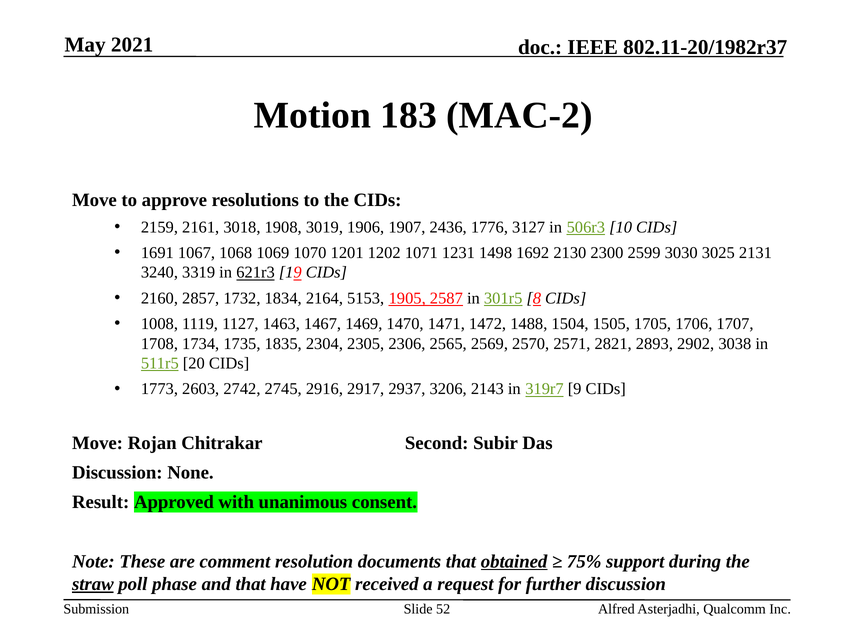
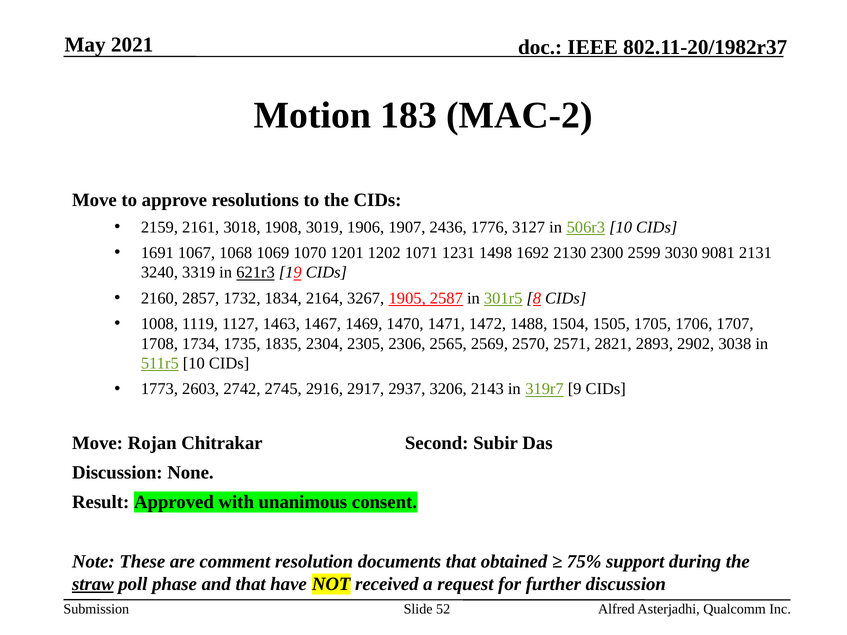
3025: 3025 -> 9081 (718, 253)
5153: 5153 -> 3267 (366, 298)
511r5 20: 20 -> 10 (194, 364)
obtained underline: present -> none (514, 562)
